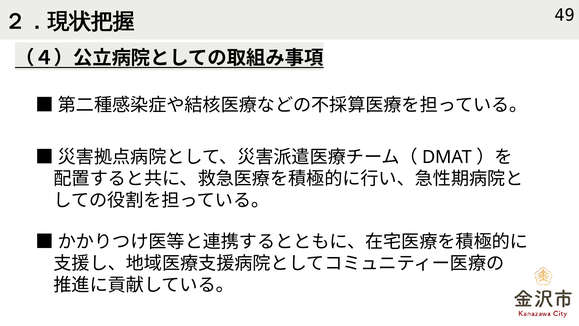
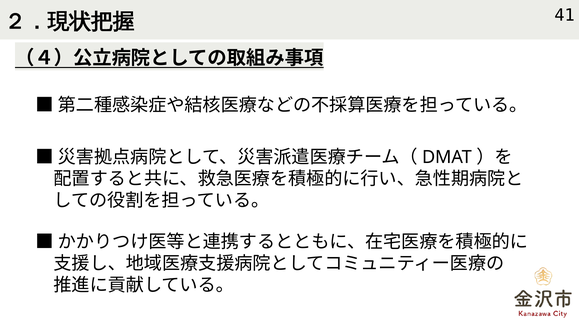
49: 49 -> 41 (565, 15)
